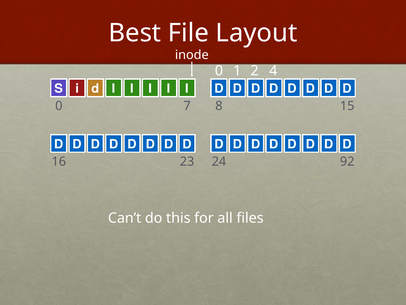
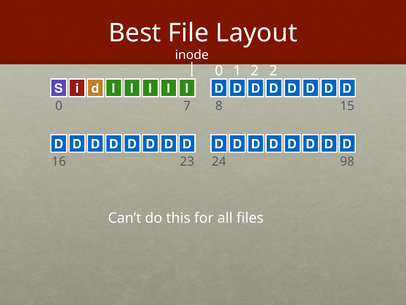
2 4: 4 -> 2 (273, 71)
92: 92 -> 98 (347, 161)
